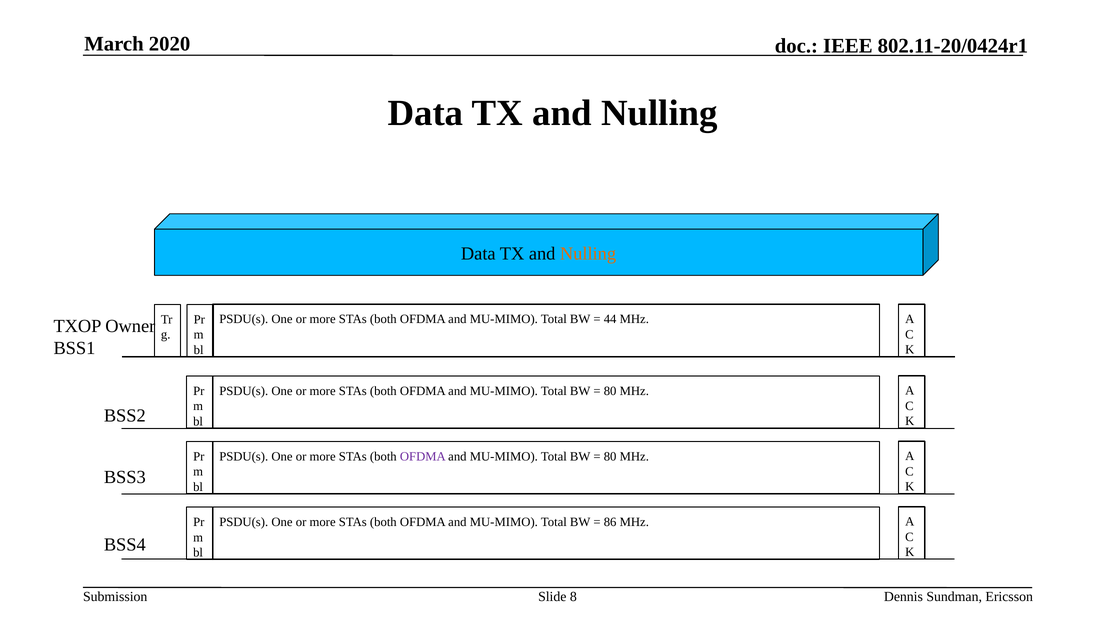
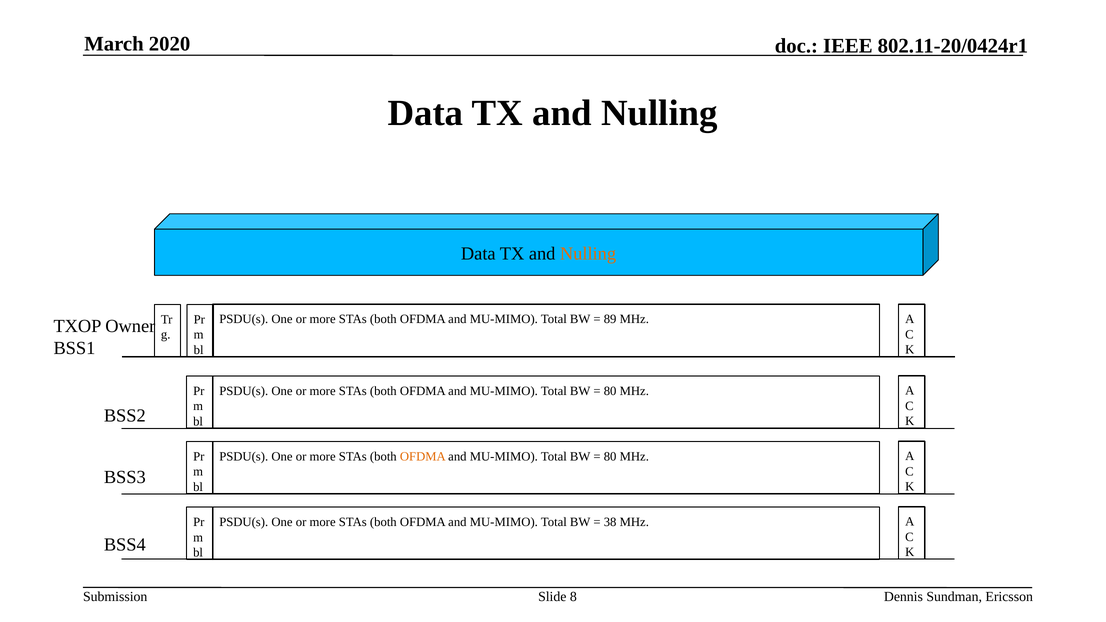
44: 44 -> 89 (610, 319)
OFDMA colour: purple -> orange (423, 457)
86: 86 -> 38 (610, 522)
